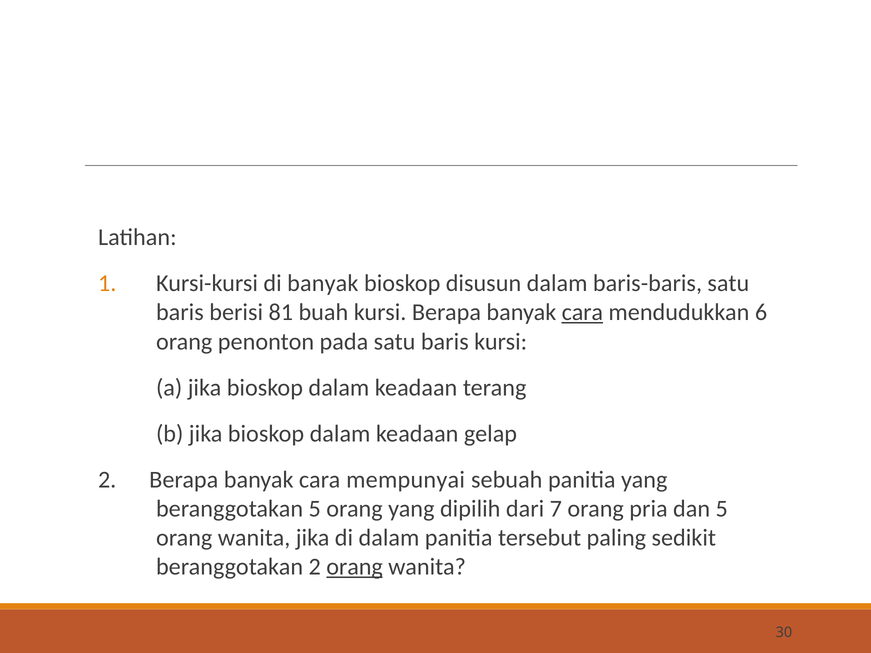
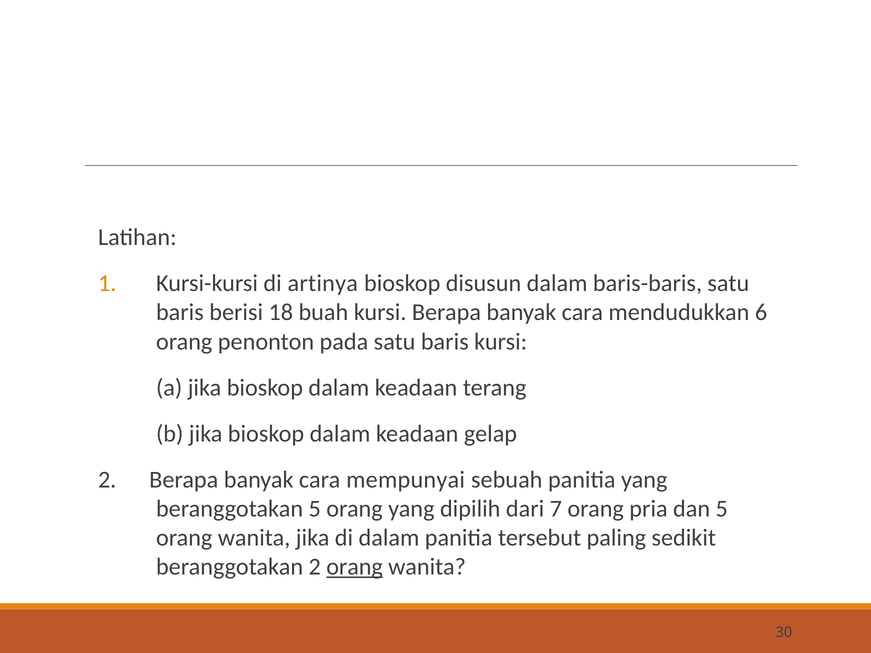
di banyak: banyak -> artinya (323, 284)
81: 81 -> 18 (281, 313)
cara underline: present -> none (582, 313)
